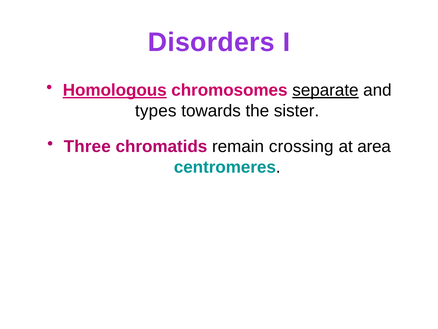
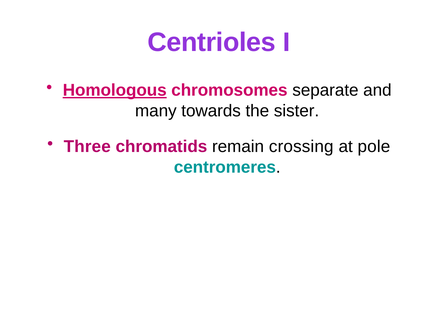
Disorders: Disorders -> Centrioles (212, 42)
separate underline: present -> none (325, 90)
types: types -> many (156, 111)
area: area -> pole (374, 146)
